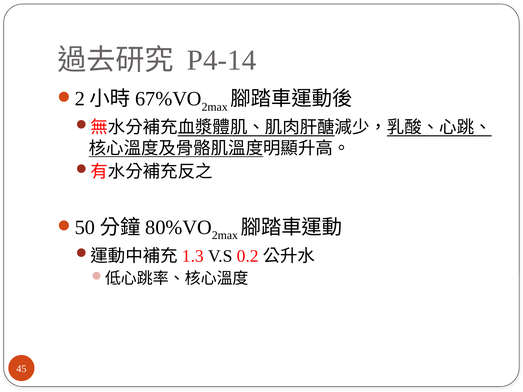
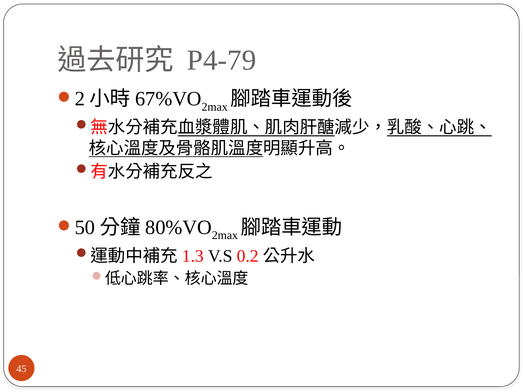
P4-14: P4-14 -> P4-79 (222, 60)
